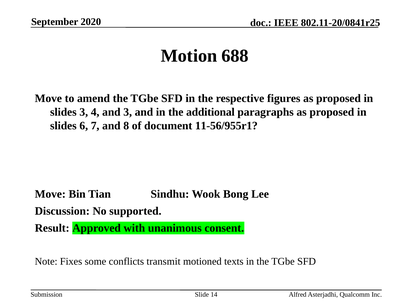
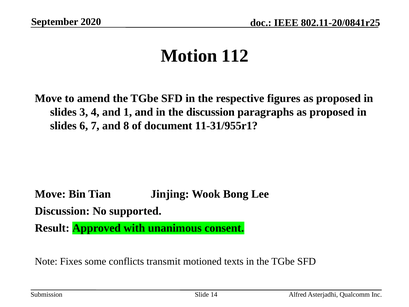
688: 688 -> 112 (235, 56)
and 3: 3 -> 1 (128, 112)
the additional: additional -> discussion (210, 112)
11-56/955r1: 11-56/955r1 -> 11-31/955r1 (226, 126)
Sindhu: Sindhu -> Jinjing (170, 194)
